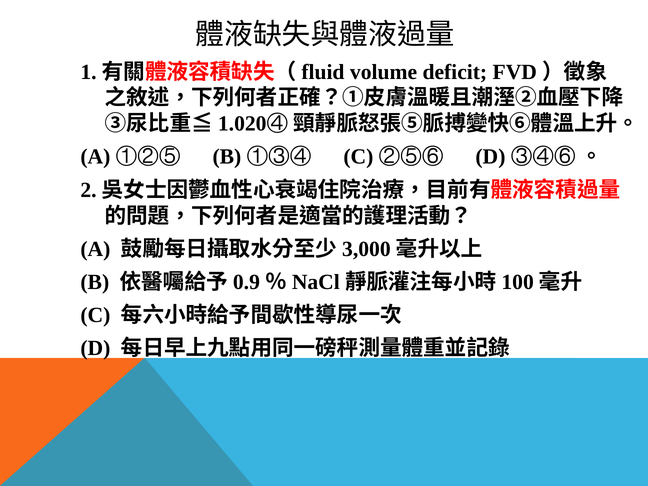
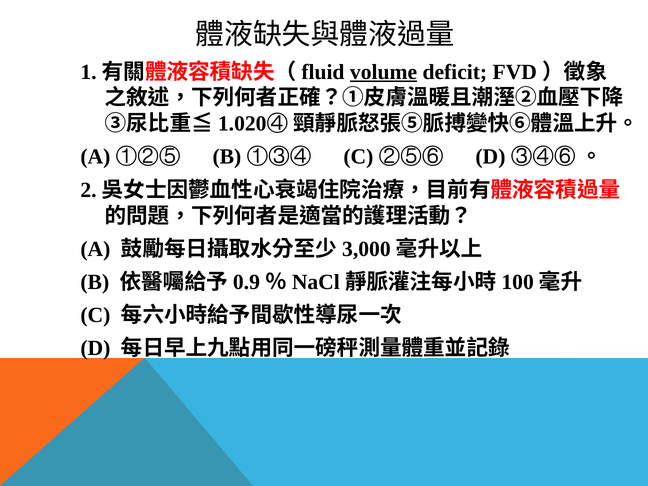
volume underline: none -> present (384, 72)
